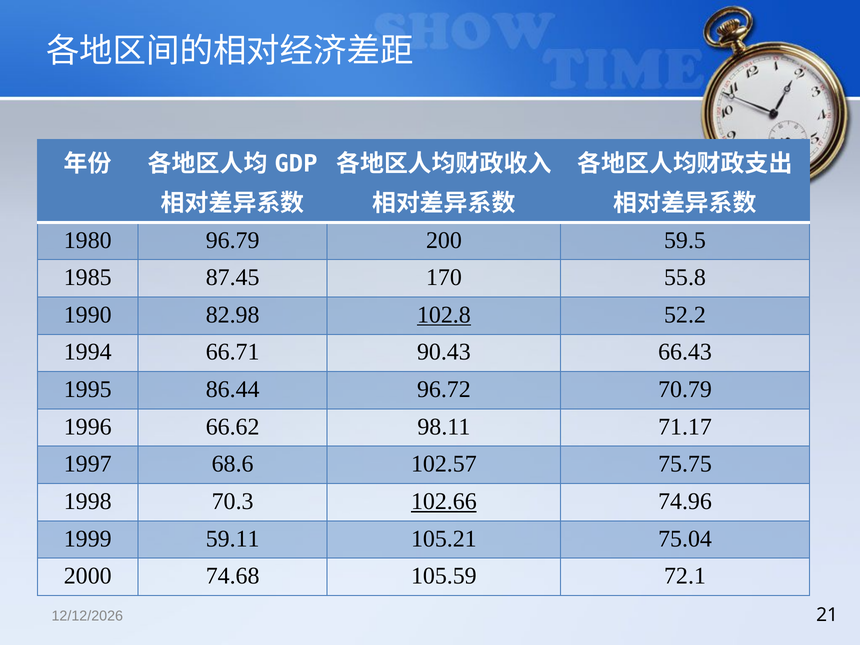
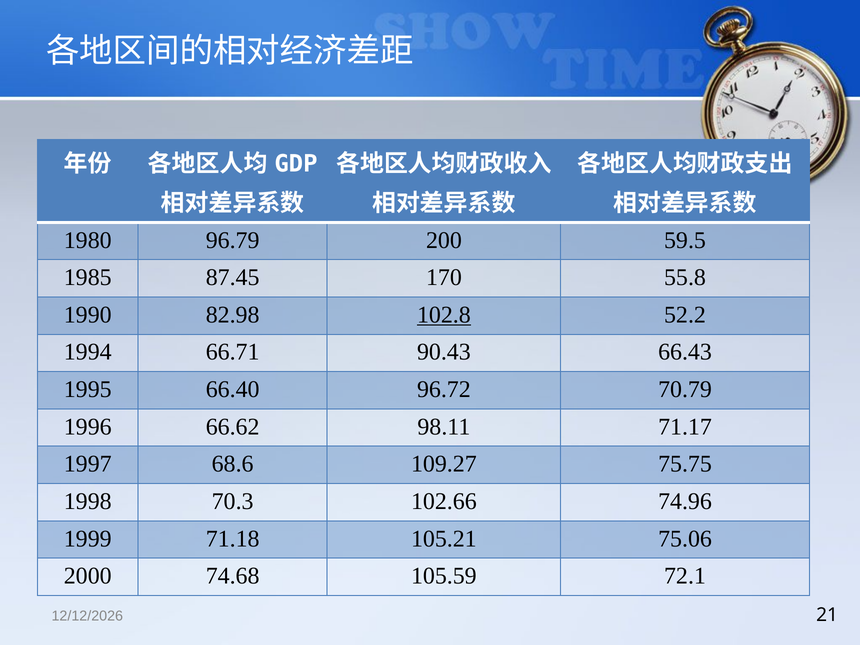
86.44: 86.44 -> 66.40 (233, 389)
102.57: 102.57 -> 109.27 (444, 464)
102.66 underline: present -> none (444, 501)
59.11: 59.11 -> 71.18 (233, 539)
75.04: 75.04 -> 75.06 (685, 539)
